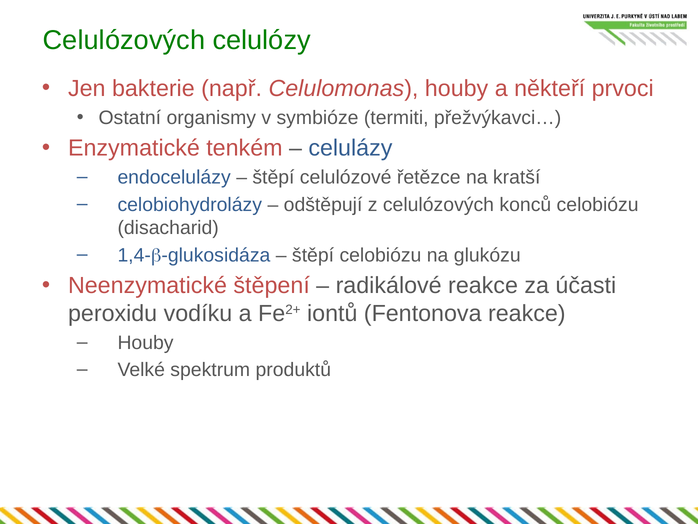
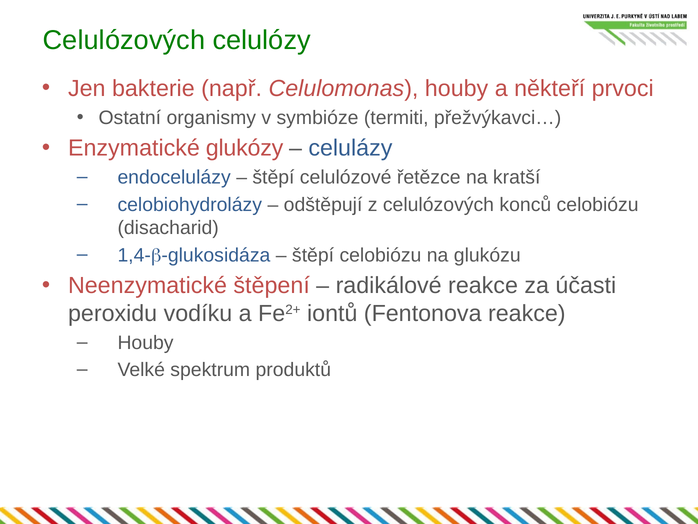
tenkém: tenkém -> glukózy (245, 148)
